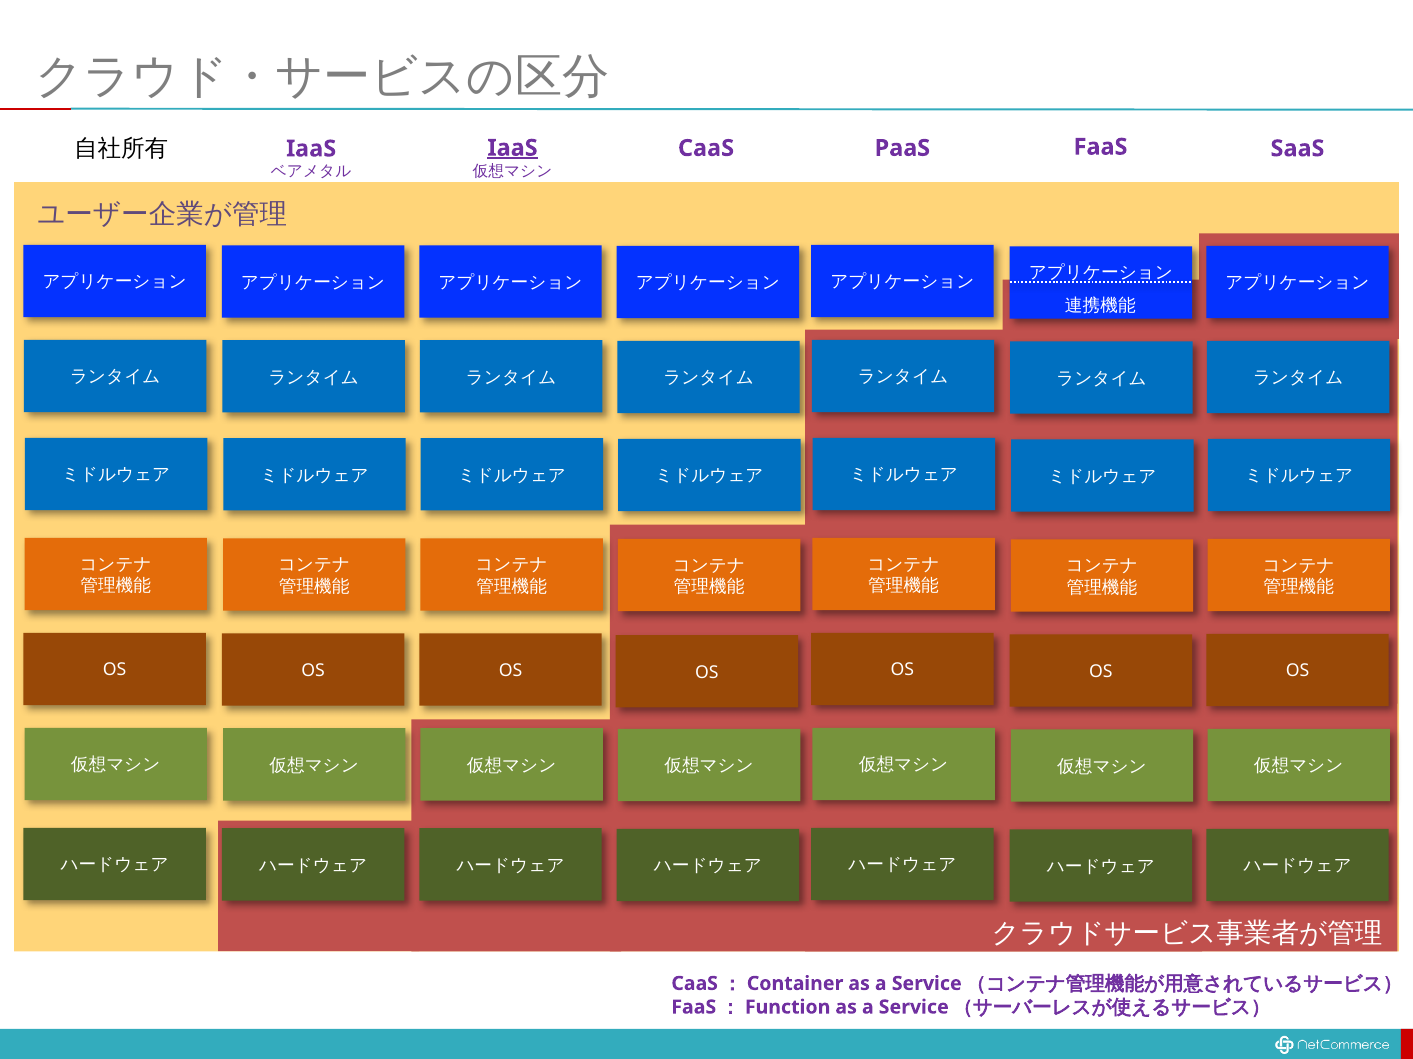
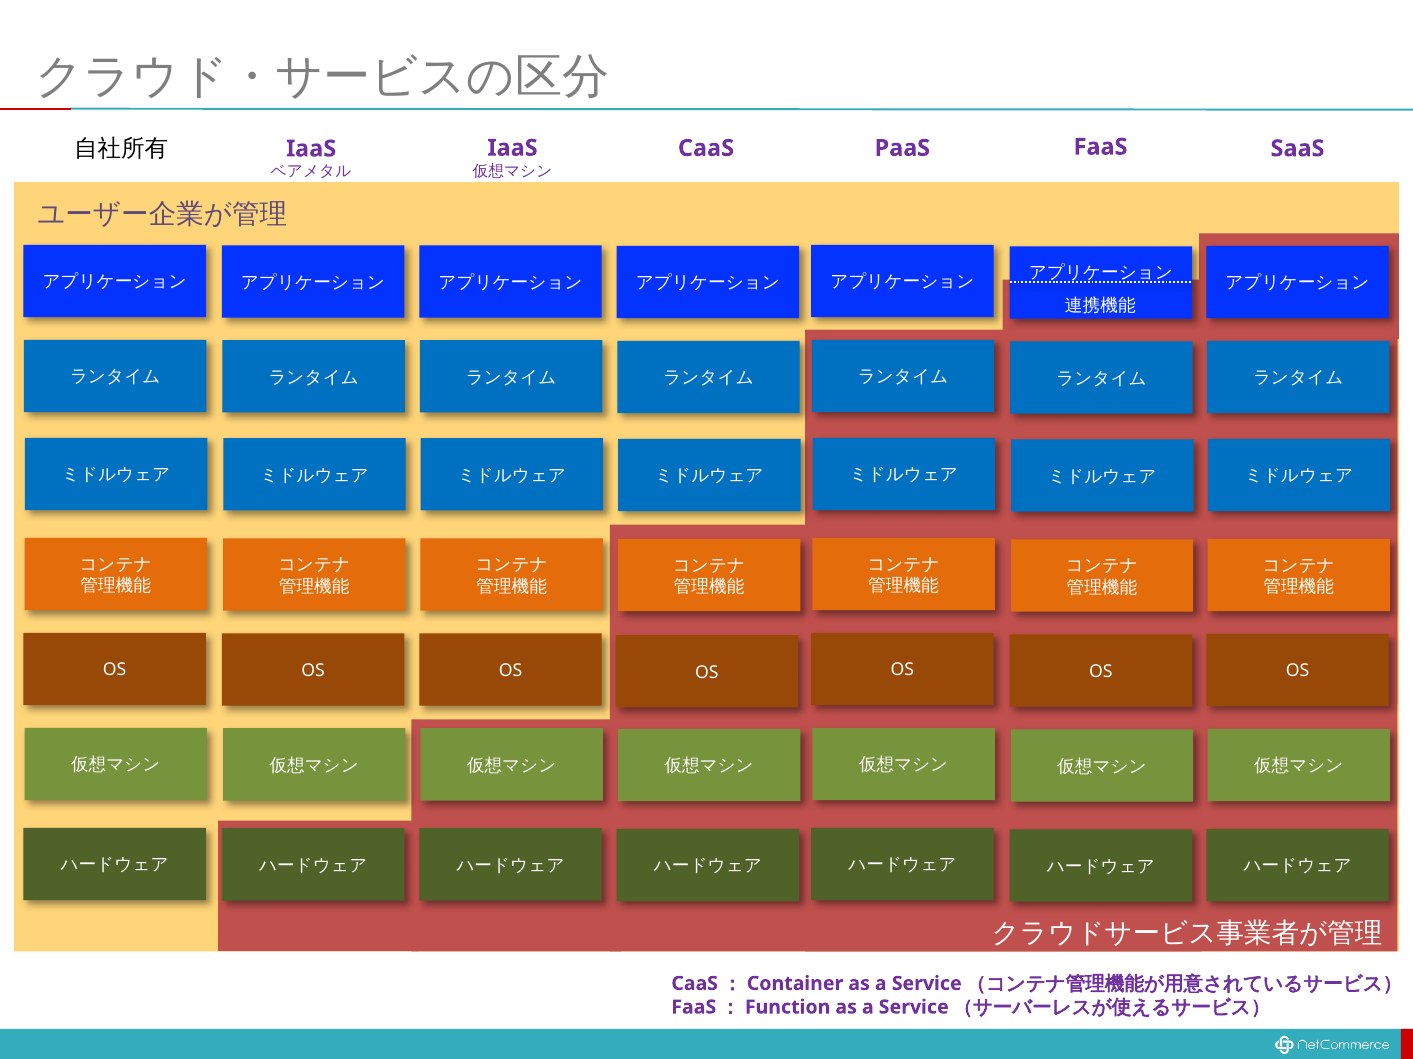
IaaS underline: present -> none (513, 148)
